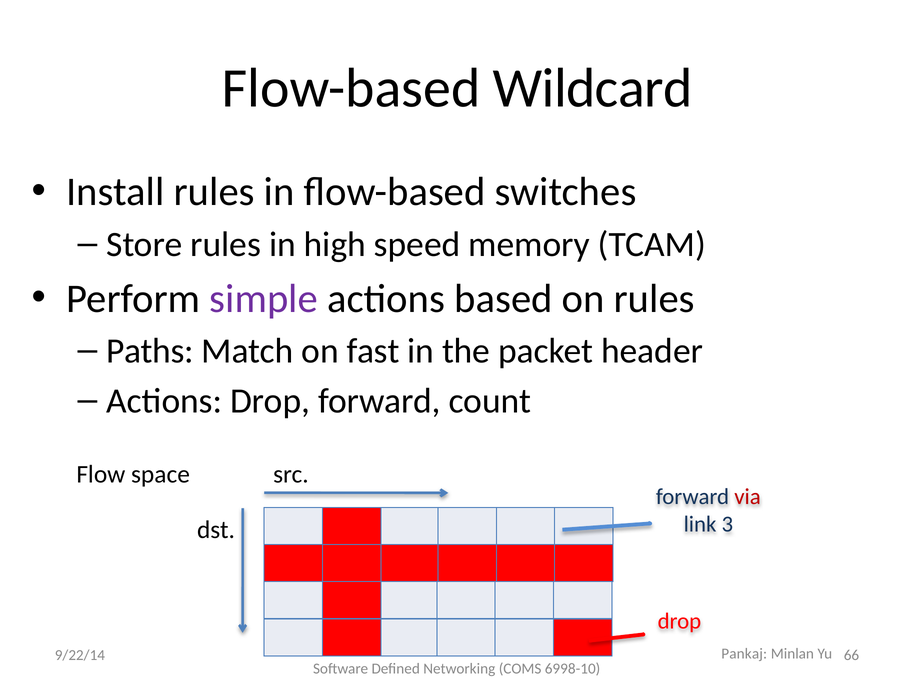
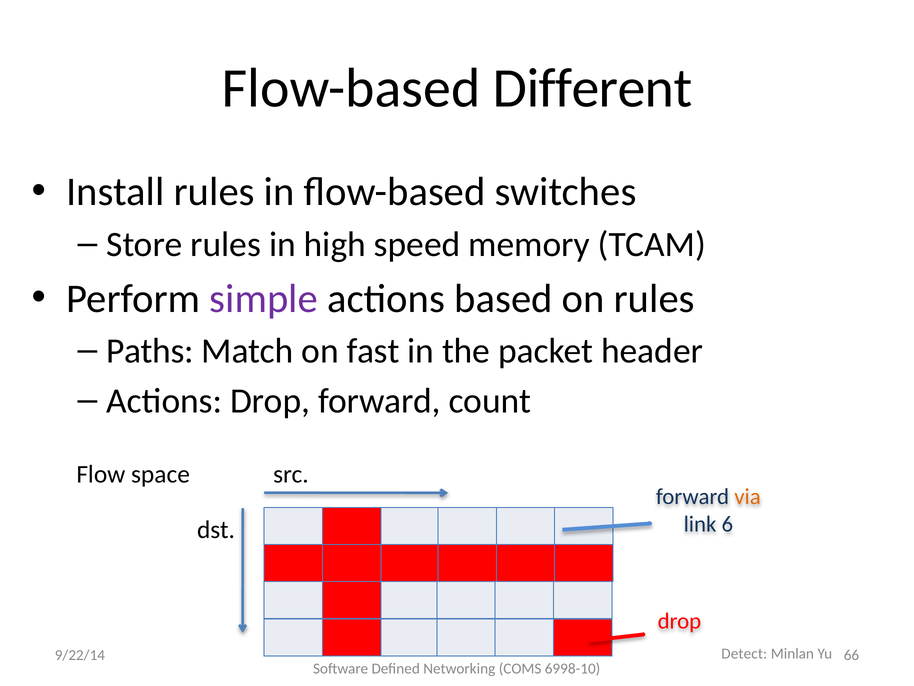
Wildcard: Wildcard -> Different (593, 88)
via colour: red -> orange (748, 496)
3: 3 -> 6 (727, 524)
Pankaj: Pankaj -> Detect (744, 653)
